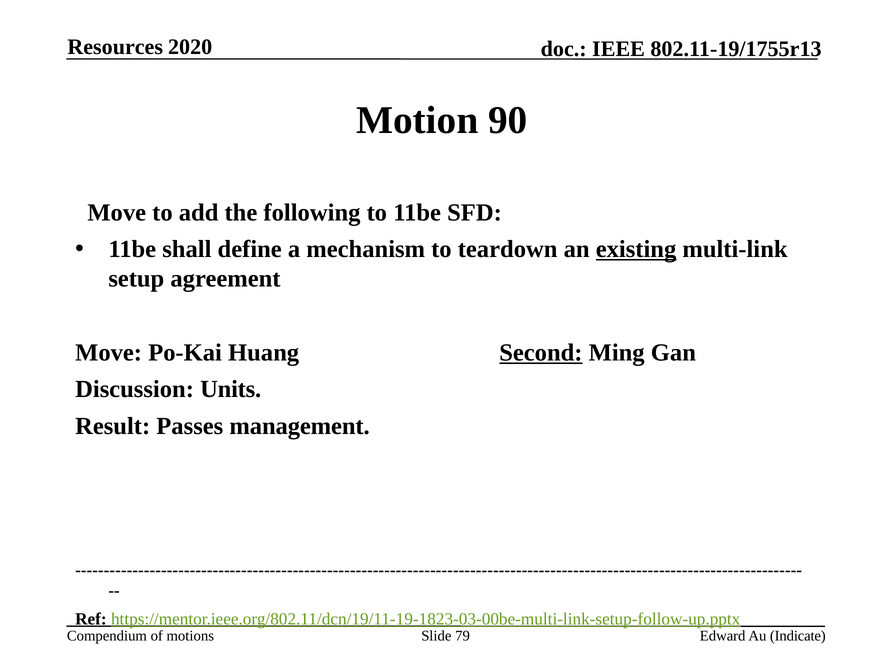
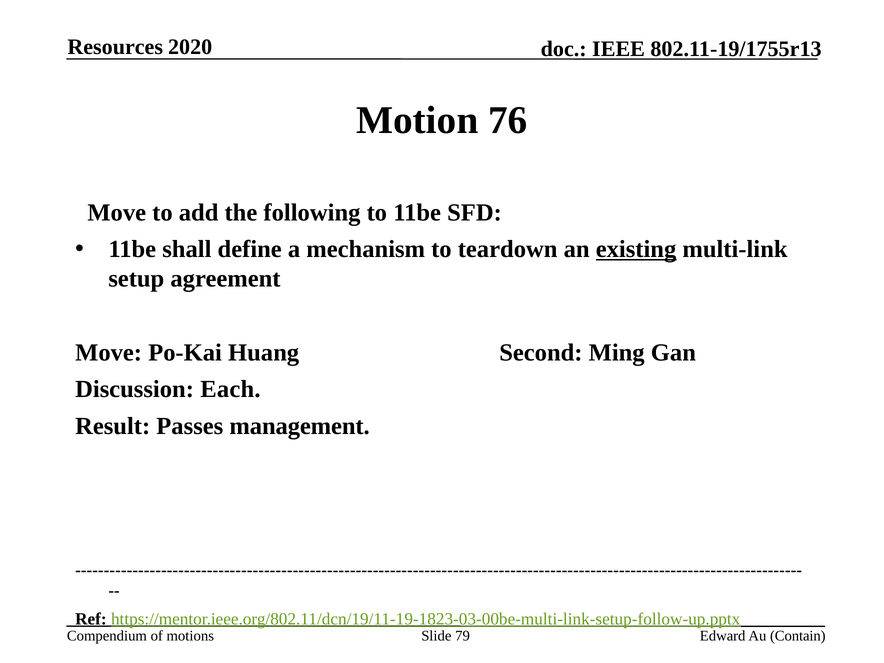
90: 90 -> 76 (508, 121)
Second underline: present -> none (541, 352)
Units: Units -> Each (230, 389)
Indicate: Indicate -> Contain (798, 636)
